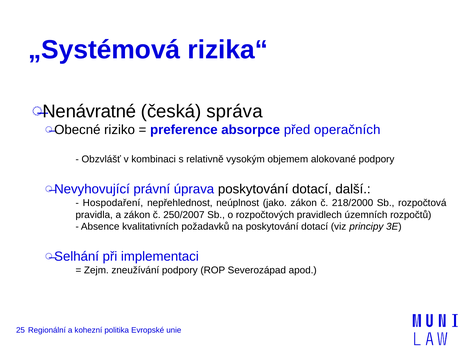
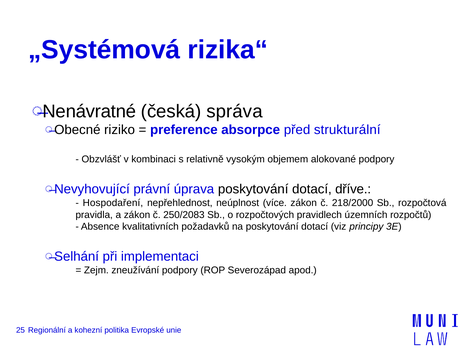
operačních: operačních -> strukturální (347, 130)
další: další -> dříve (353, 189)
jako: jako -> více (275, 203)
250/2007: 250/2007 -> 250/2083 (184, 215)
